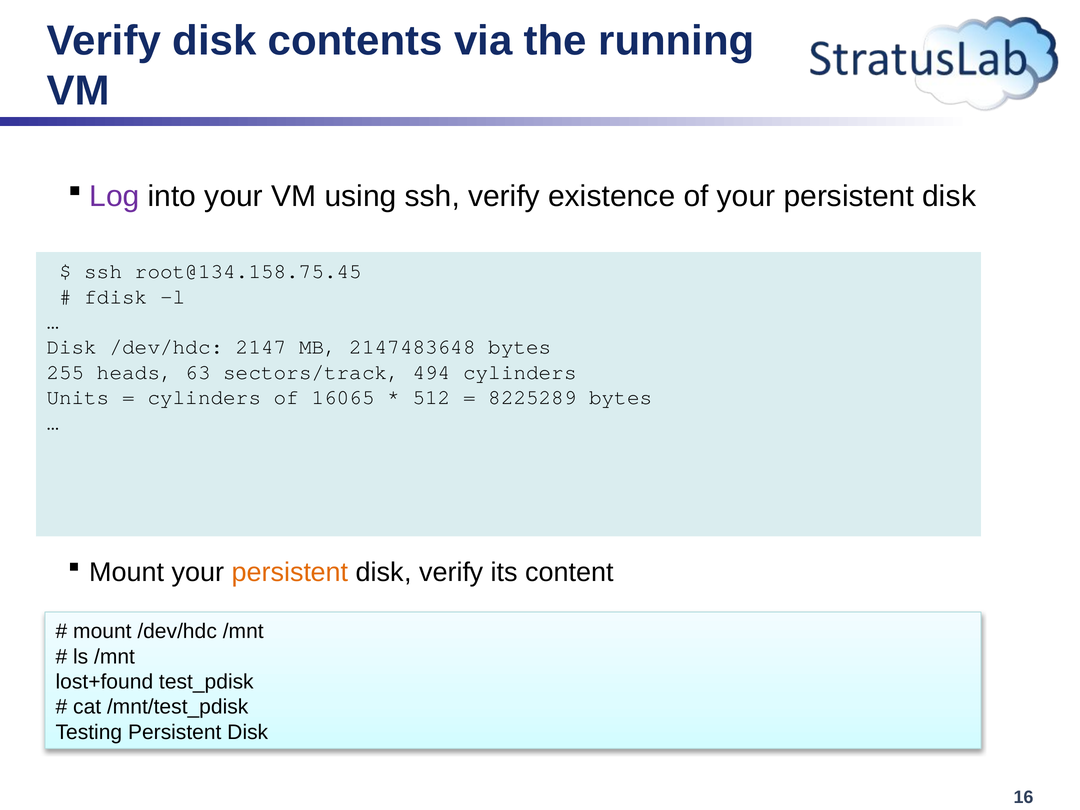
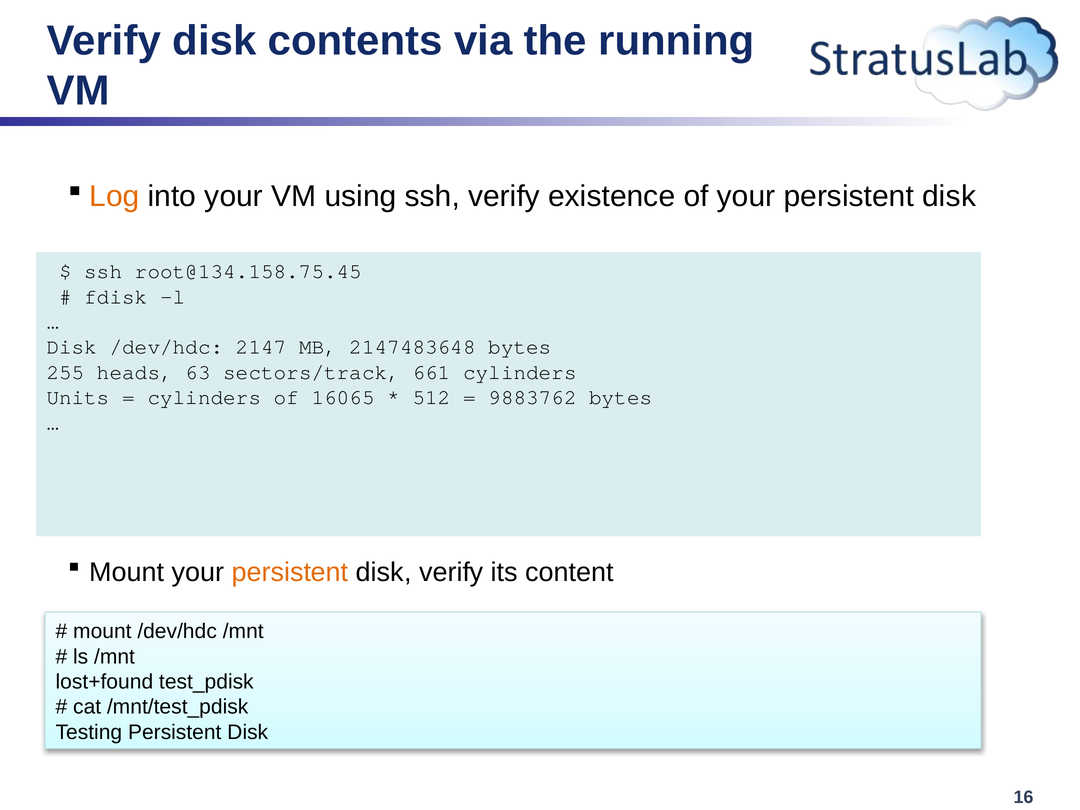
Log colour: purple -> orange (114, 197)
494: 494 -> 661 (432, 372)
8225289: 8225289 -> 9883762 (533, 397)
